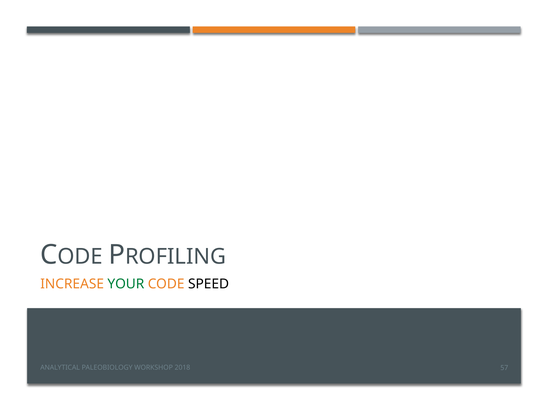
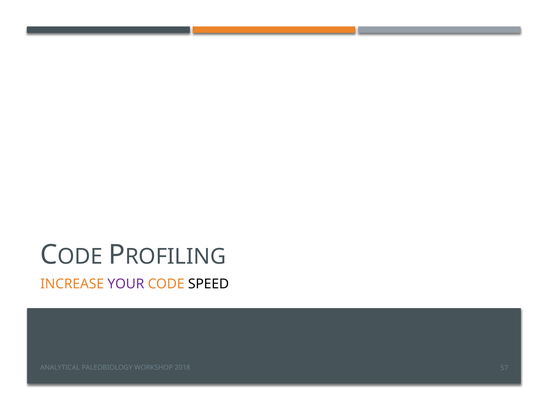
YOUR colour: green -> purple (126, 284)
